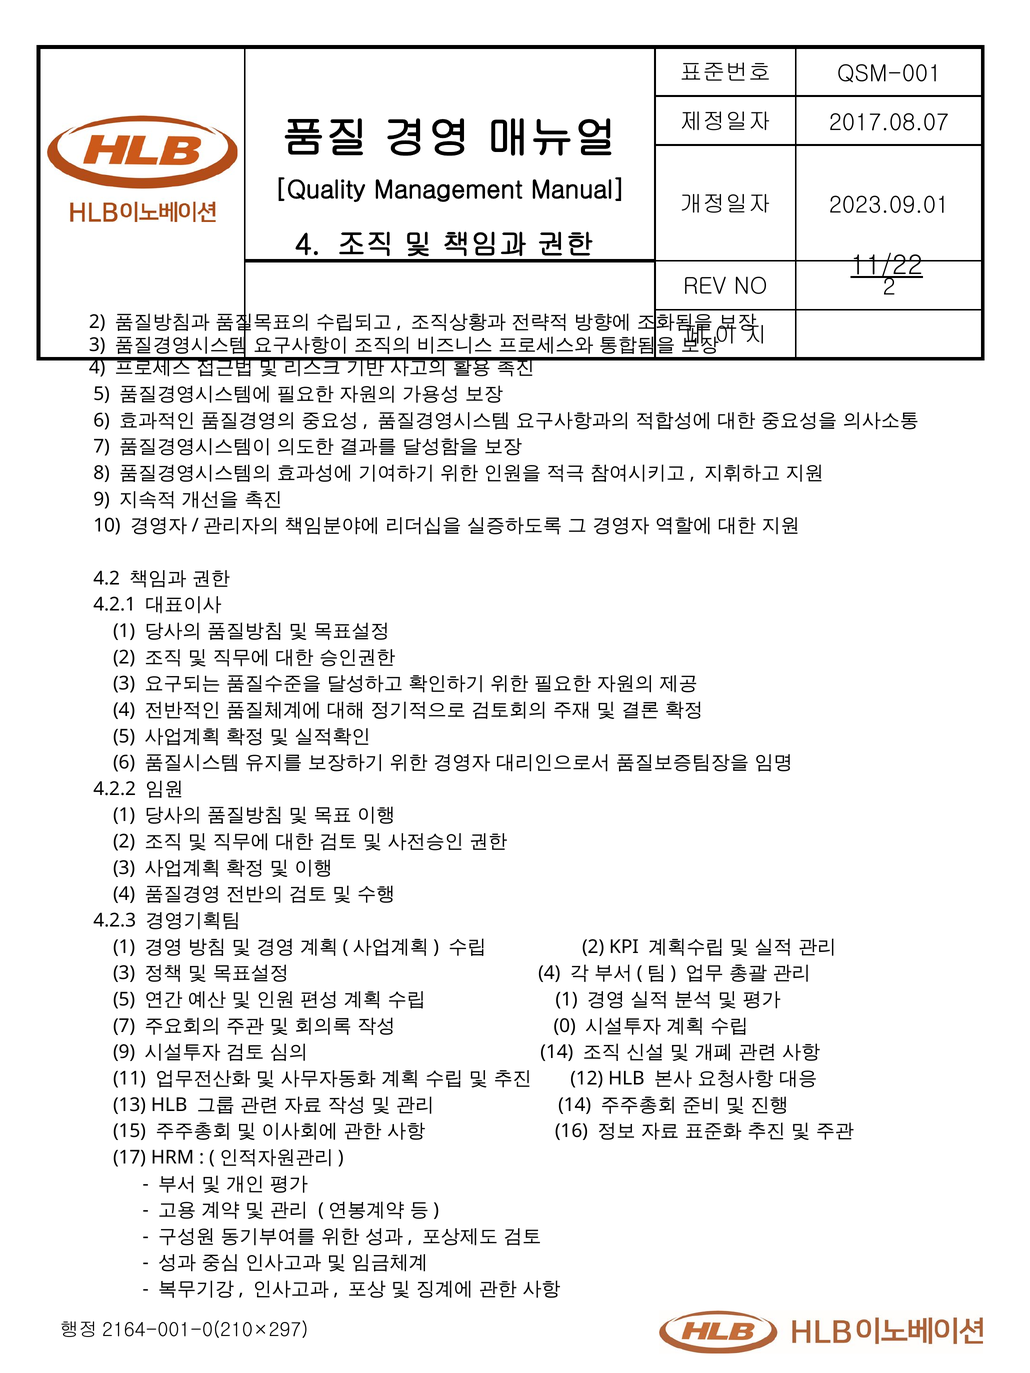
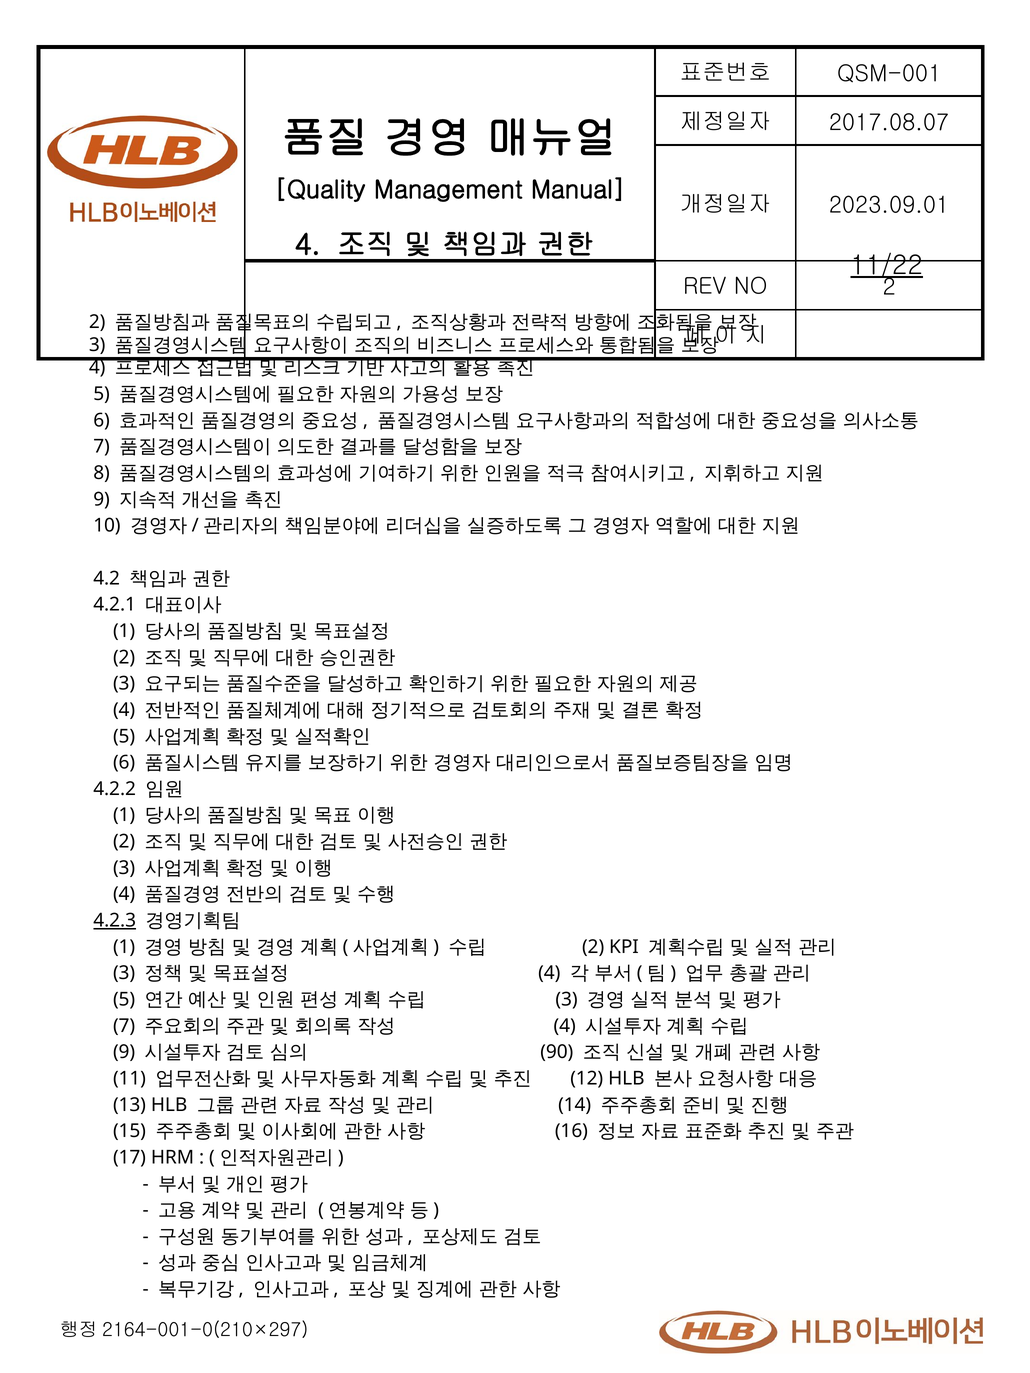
4.2.3 underline: none -> present (115, 921)
1: 1 -> 3 (567, 1000)
0: 0 -> 4 (565, 1026)
14: 14 -> 90 (557, 1052)
